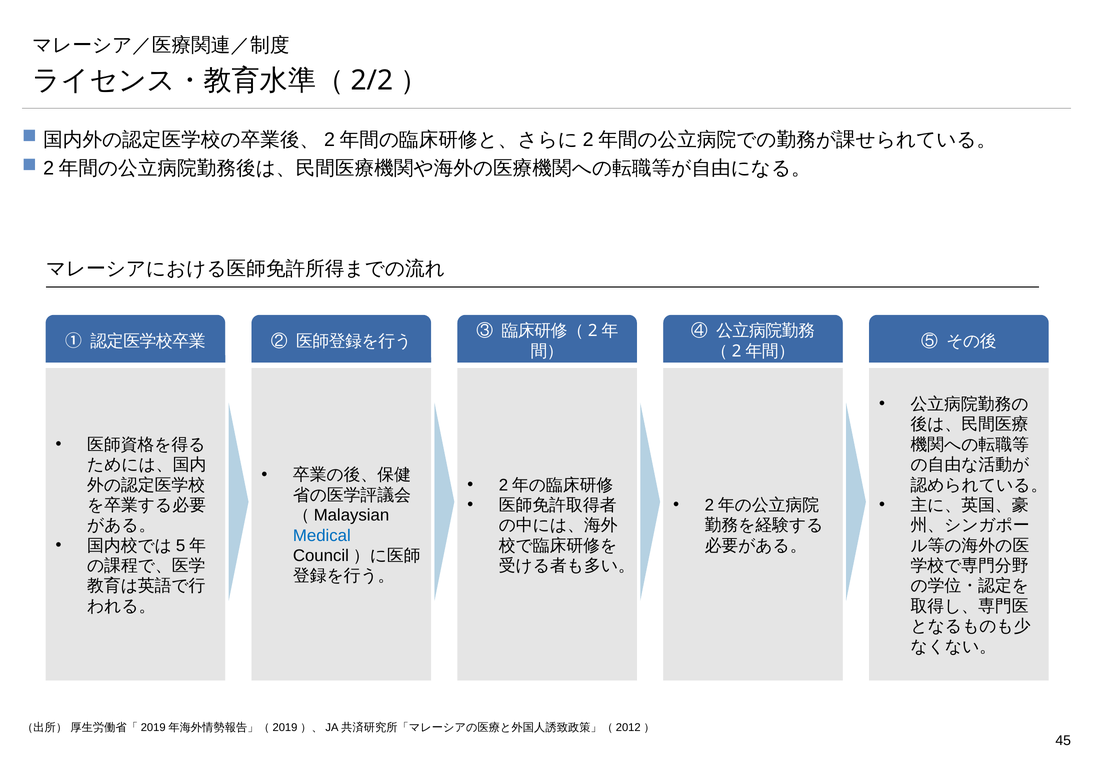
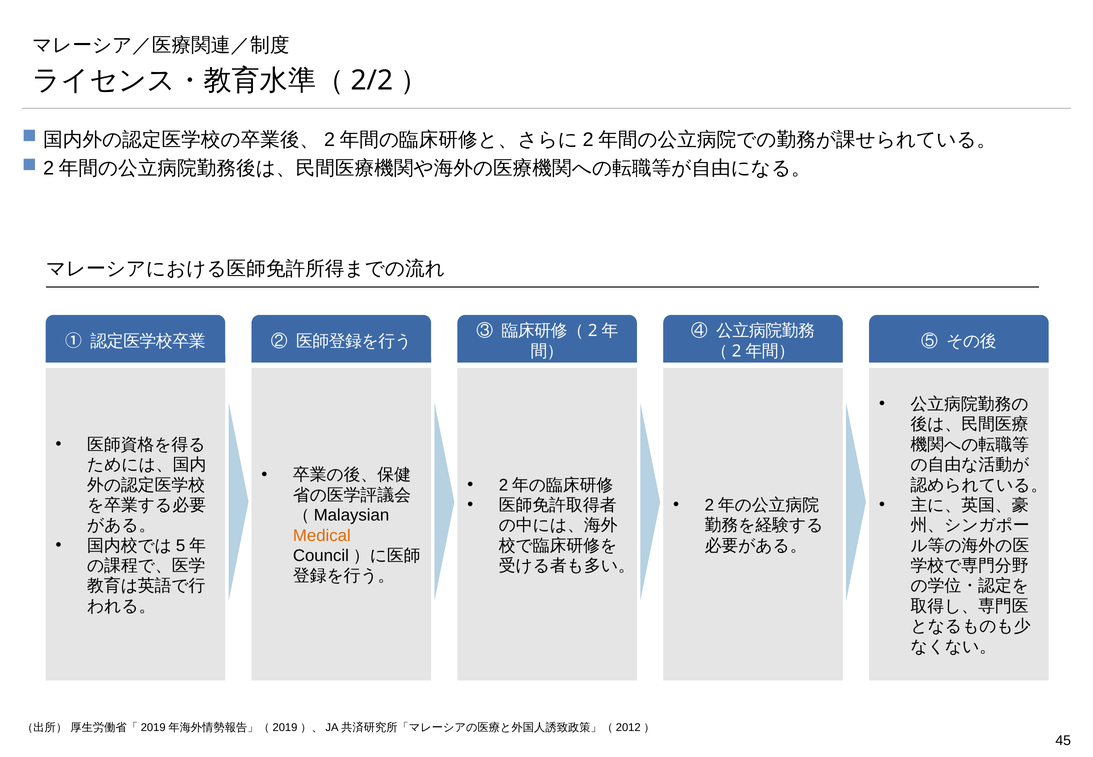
Medical colour: blue -> orange (322, 535)
